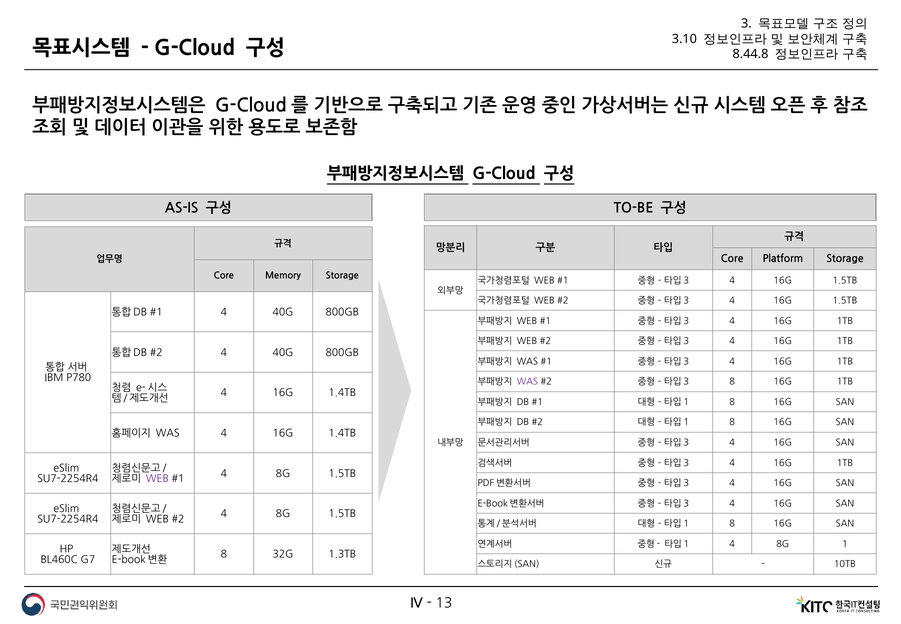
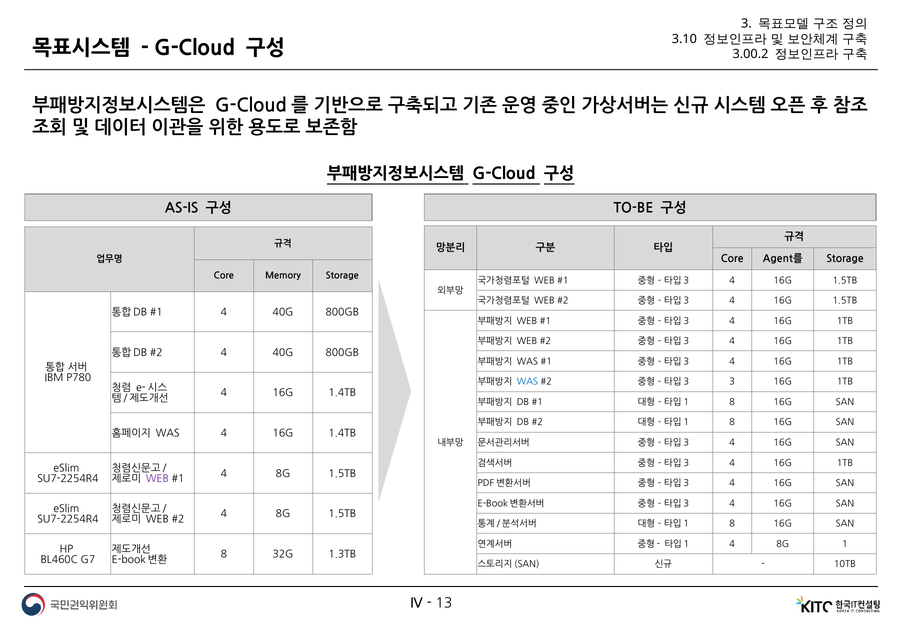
8.44.8: 8.44.8 -> 3.00.2 (750, 54)
Platform: Platform -> Agent를 (783, 259)
WAS colour: purple -> blue (527, 382)
8: 8 -> 3 (732, 382)
